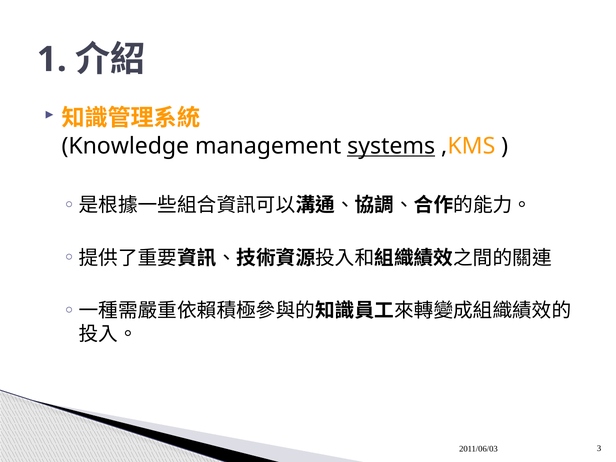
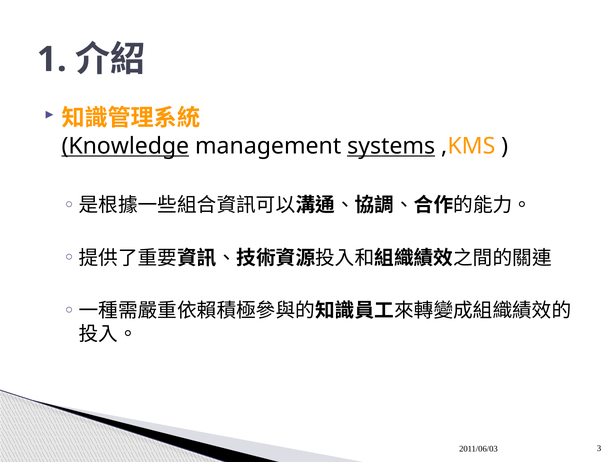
Knowledge underline: none -> present (125, 146)
